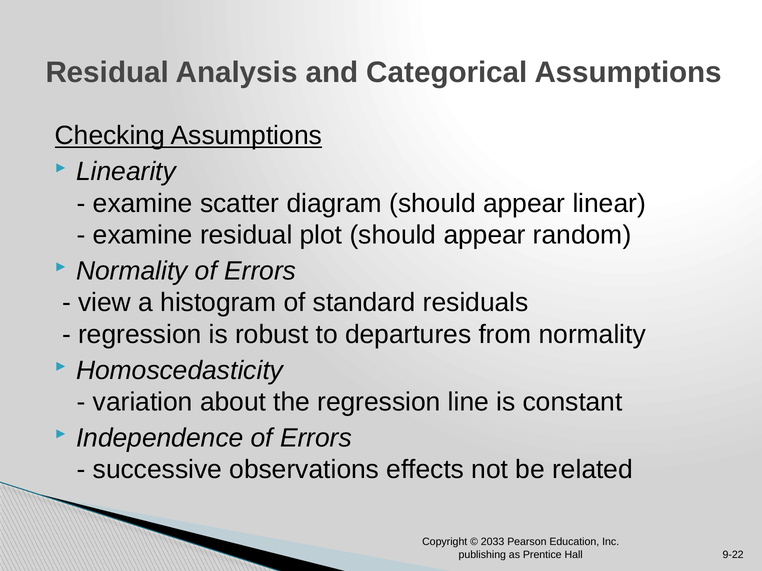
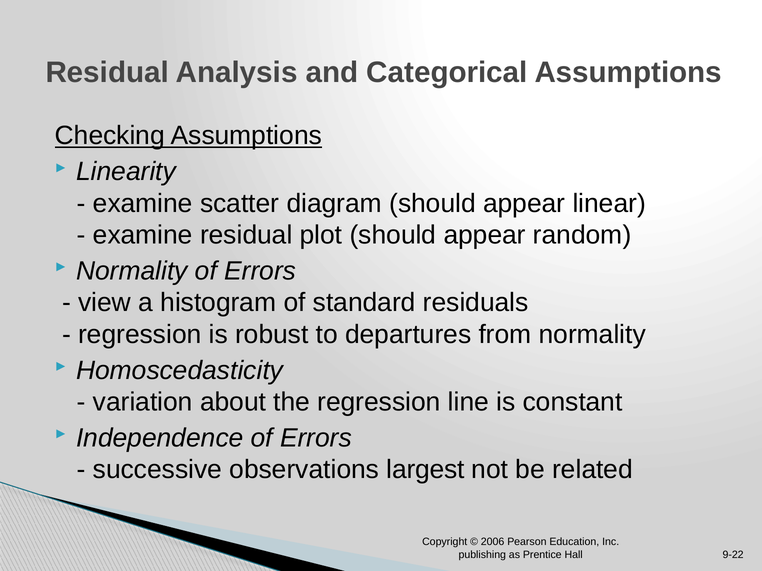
effects: effects -> largest (425, 470)
2033: 2033 -> 2006 (493, 542)
